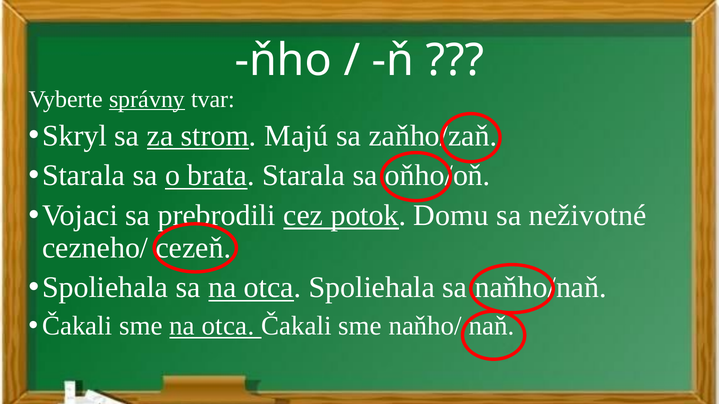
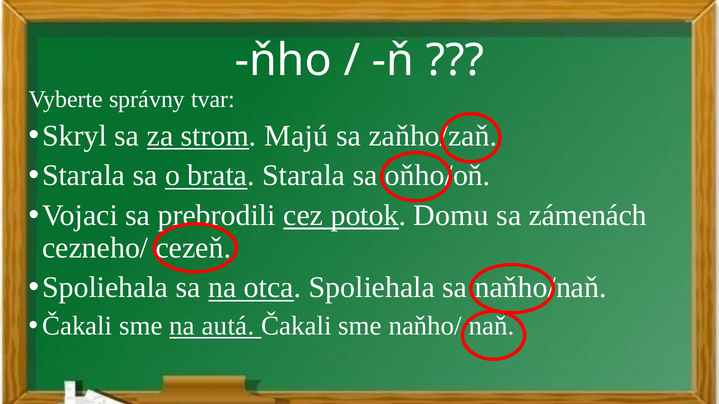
správny underline: present -> none (147, 99)
neživotné: neživotné -> zámenách (588, 216)
sme na otca: otca -> autá (228, 326)
